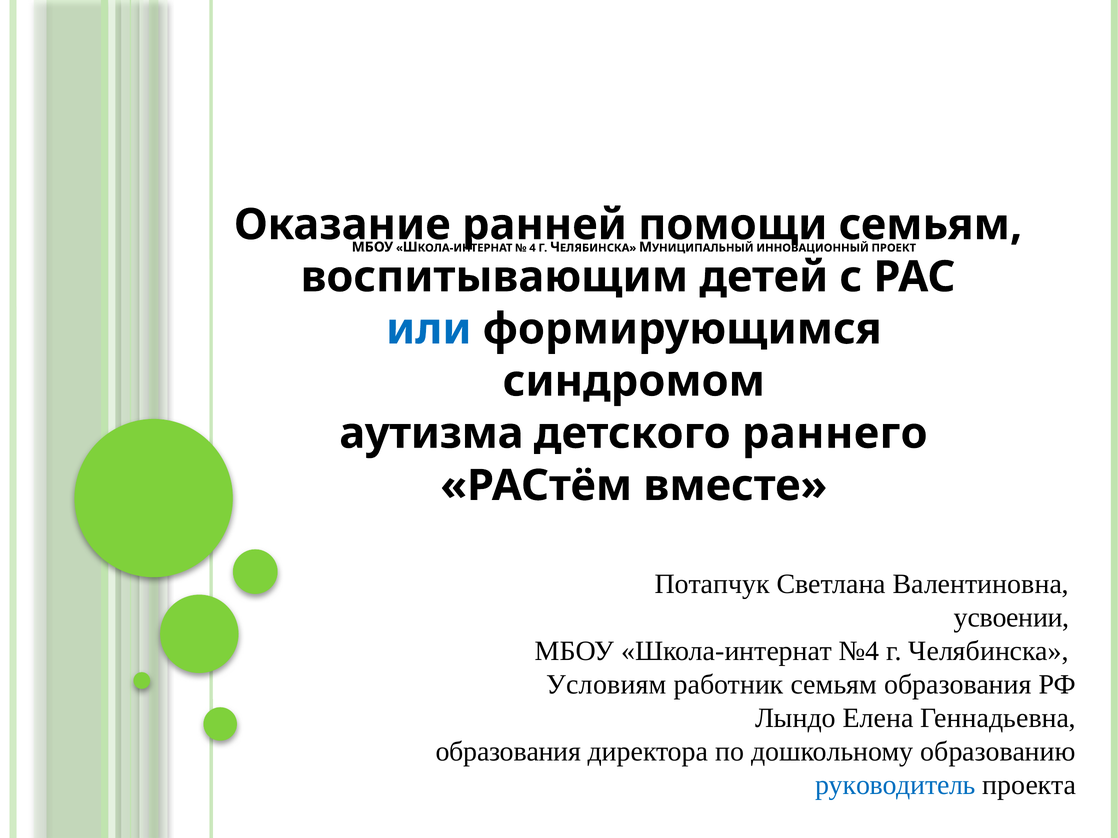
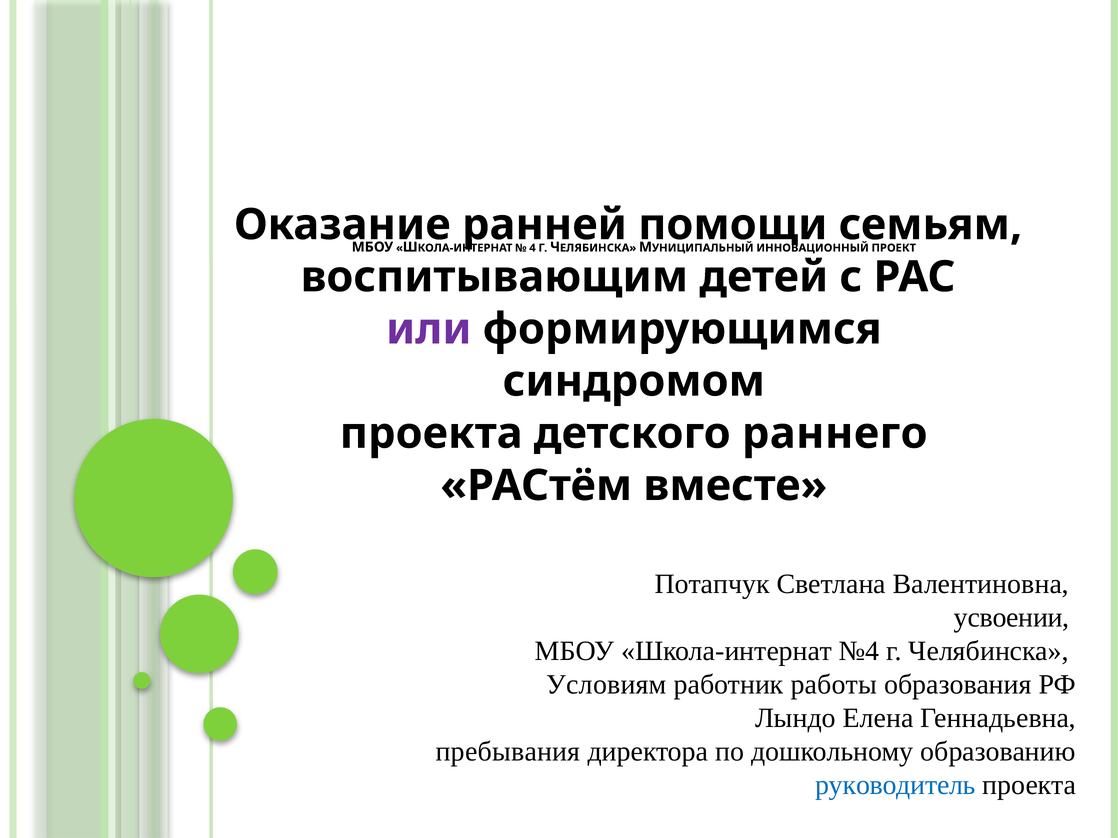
или colour: blue -> purple (429, 329)
аутизма: аутизма -> проекта (431, 434)
работник семьям: семьям -> работы (834, 685)
образования: образования -> пребывания (508, 752)
